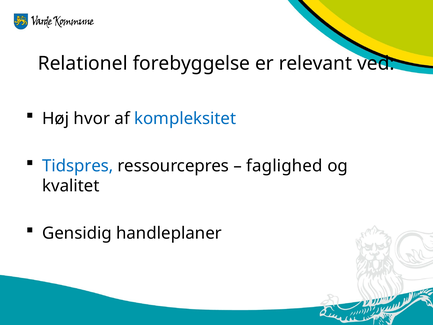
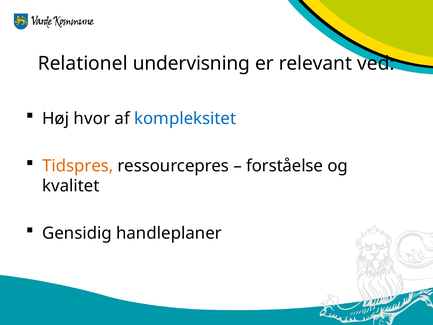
forebyggelse: forebyggelse -> undervisning (191, 63)
Tidspres colour: blue -> orange (78, 166)
faglighed: faglighed -> forståelse (285, 166)
